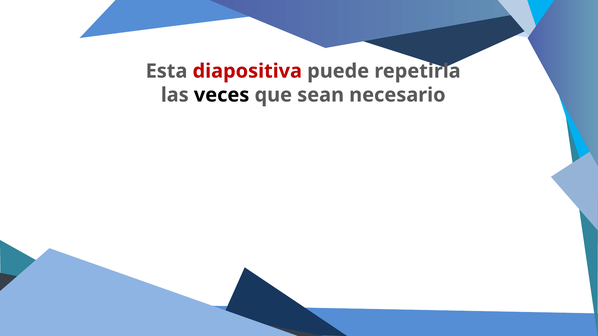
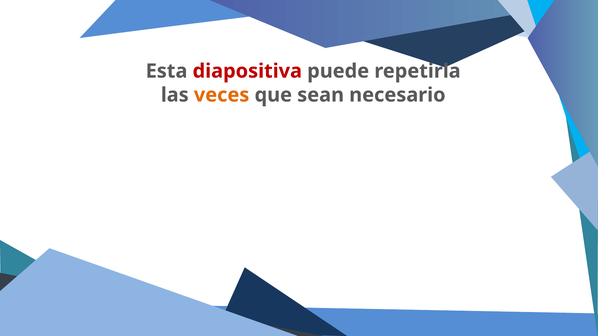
veces colour: black -> orange (222, 95)
